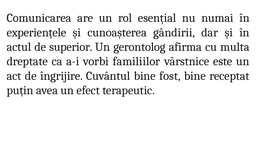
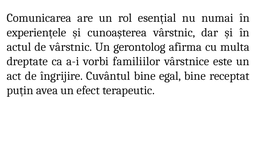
cunoașterea gândirii: gândirii -> vârstnic (174, 32)
de superior: superior -> vârstnic (71, 47)
fost: fost -> egal (170, 76)
